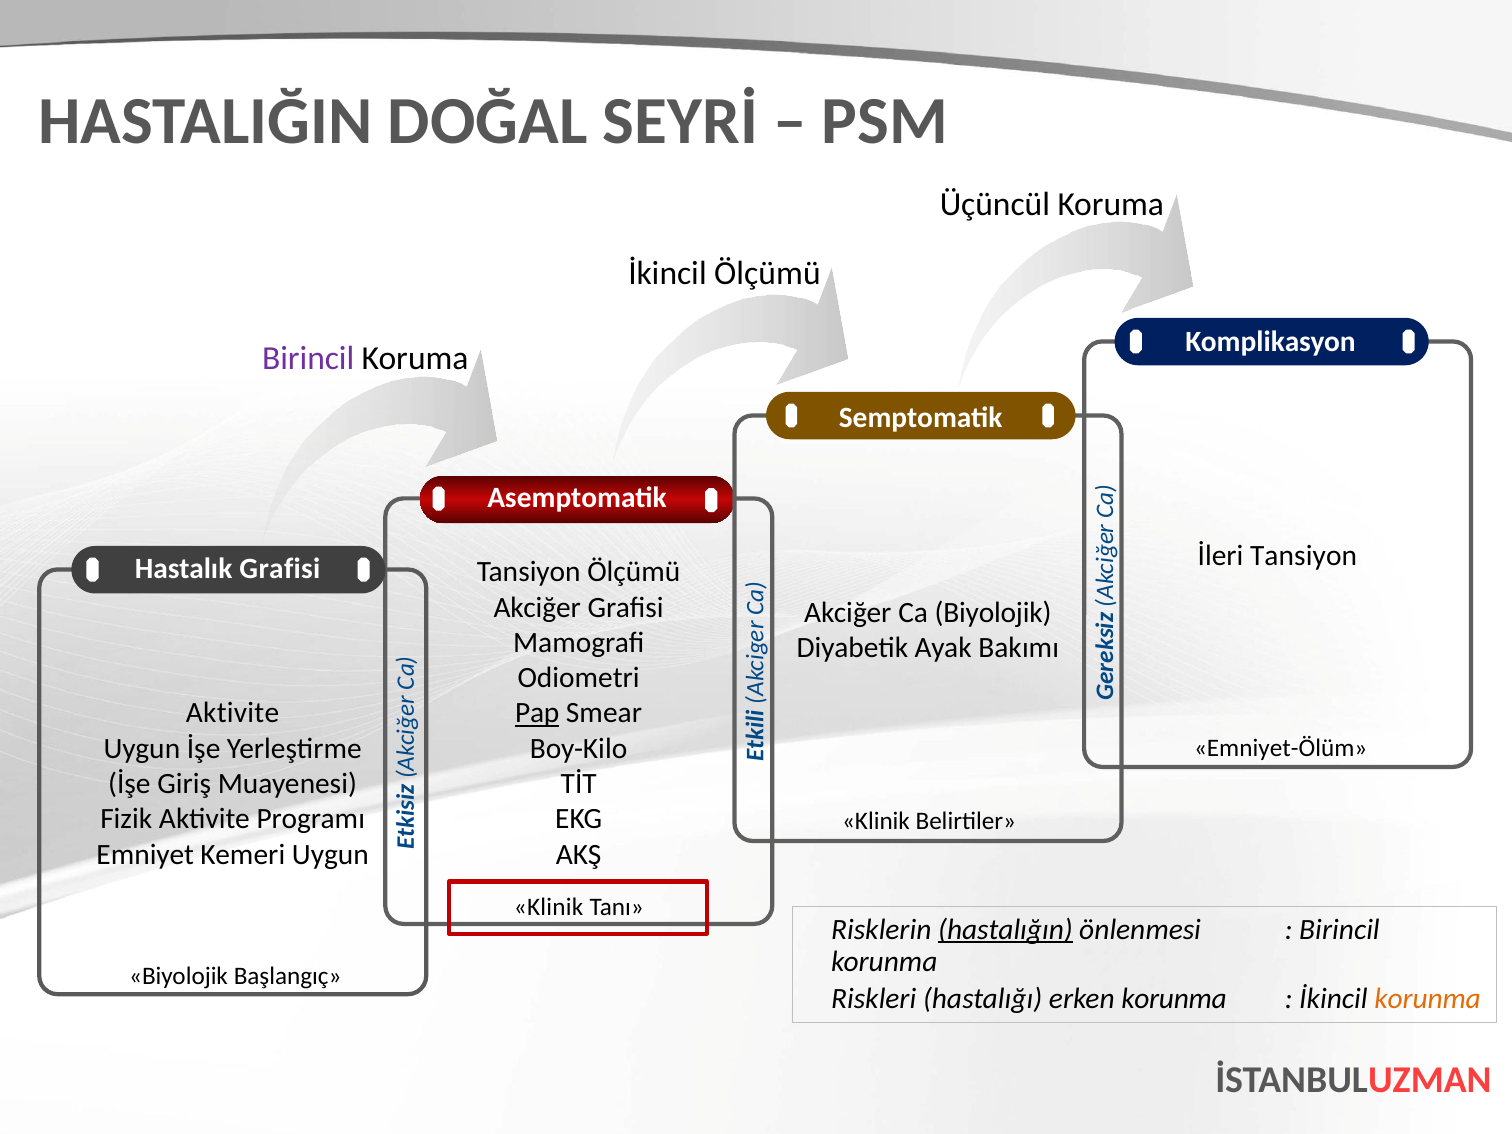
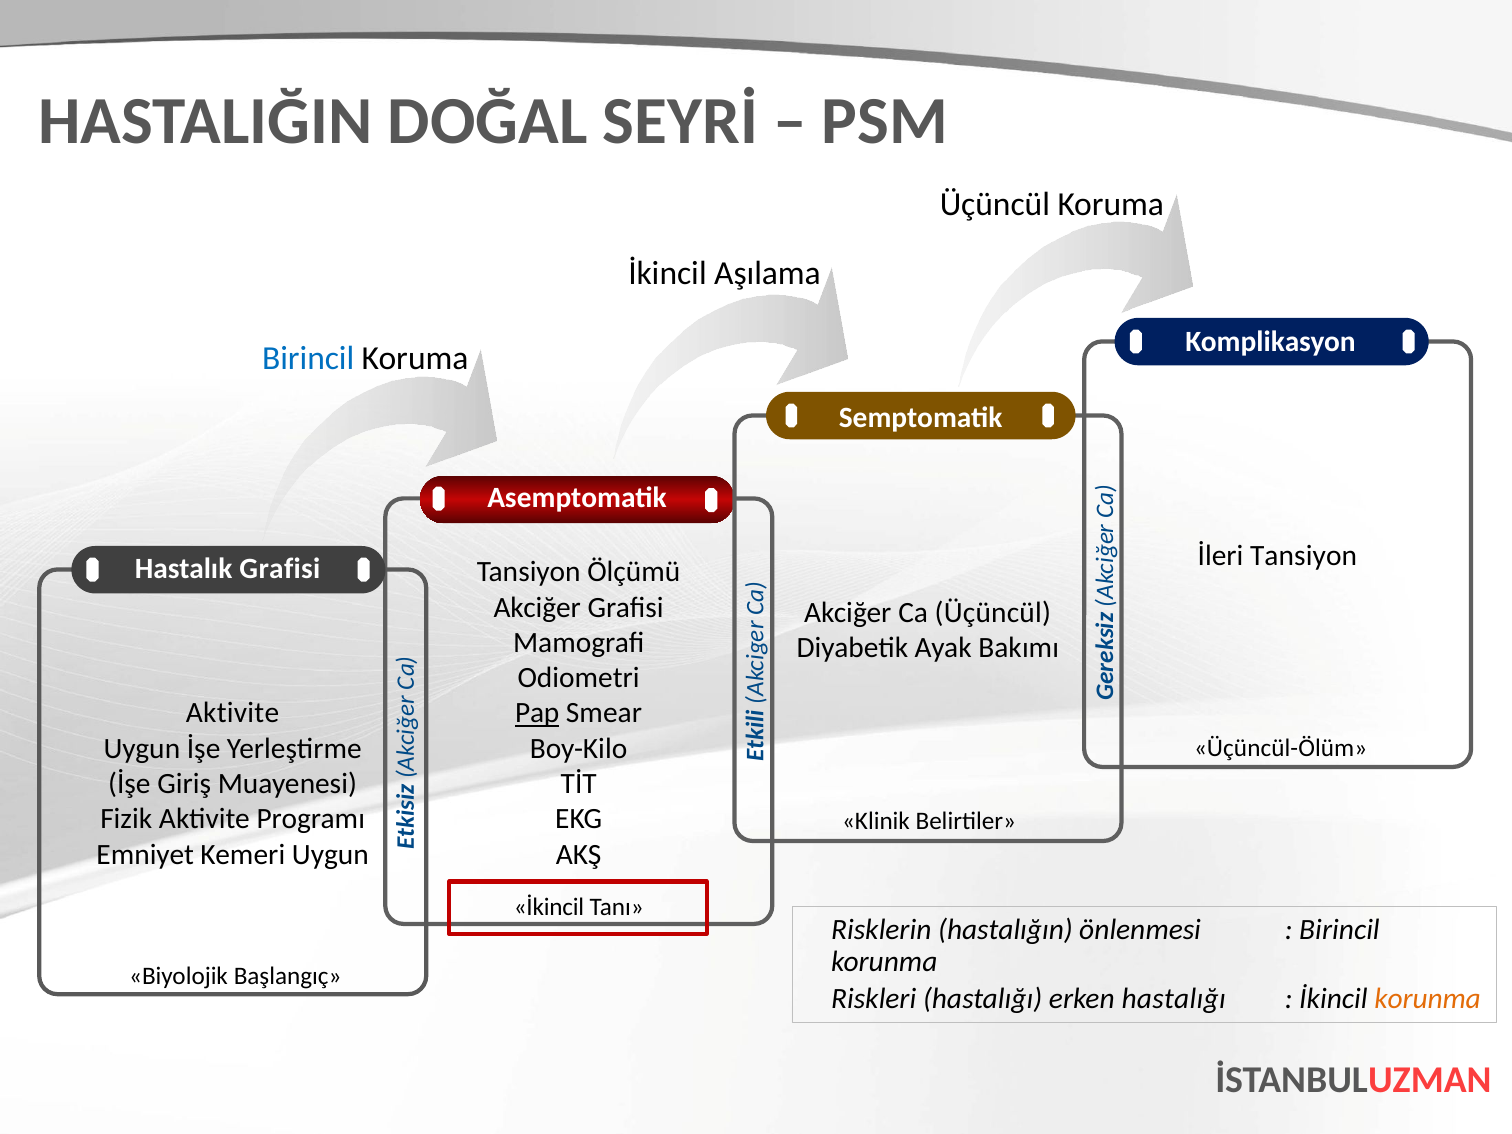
İkincil Ölçümü: Ölçümü -> Aşılama (767, 273)
Birincil colour: purple -> blue (308, 358)
Ca Biyolojik: Biyolojik -> Üçüncül (993, 613)
Emniyet-Ölüm: Emniyet-Ölüm -> Üçüncül-Ölüm (1281, 749)
Klinik: Klinik -> İkincil (549, 907)
hastalığın underline: present -> none (1005, 930)
erken korunma: korunma -> hastalığı (1174, 999)
